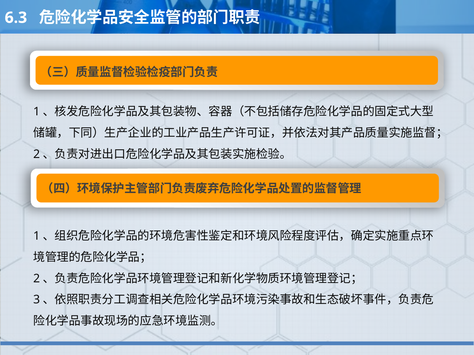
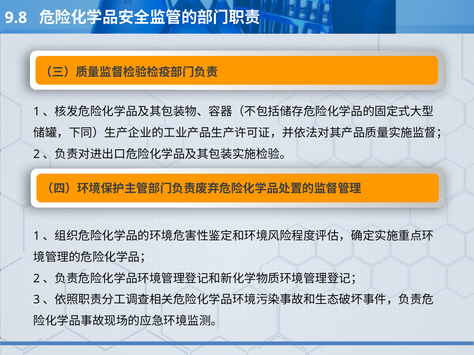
6.3: 6.3 -> 9.8 (16, 18)
